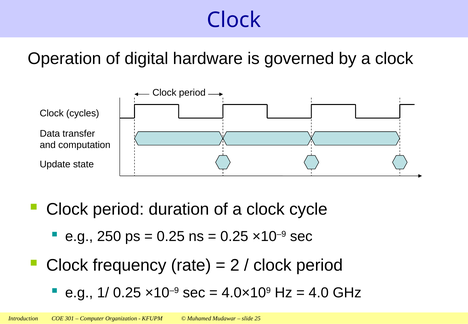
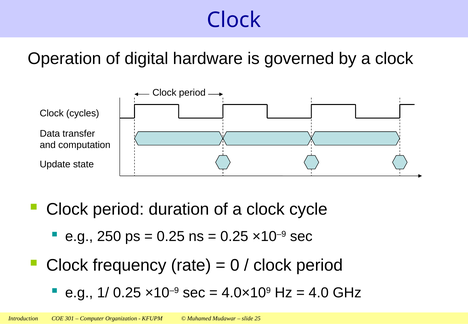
2: 2 -> 0 (235, 265)
